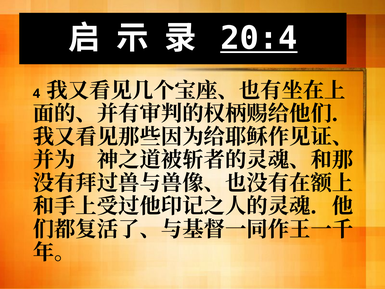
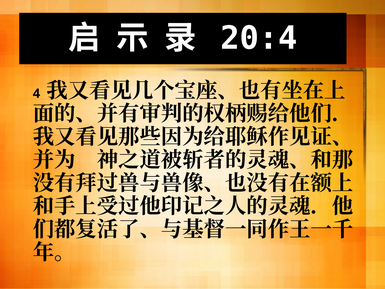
20:4 underline: present -> none (259, 38)
